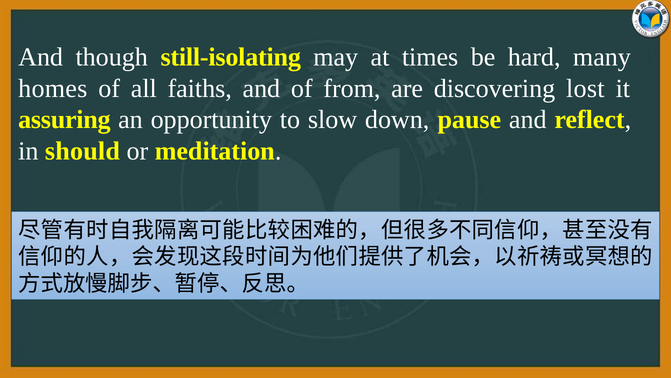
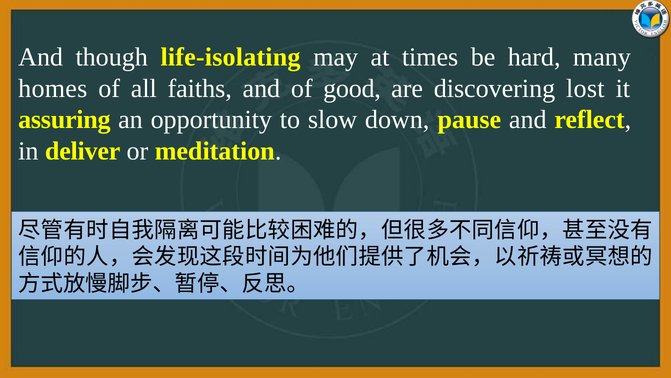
still-isolating: still-isolating -> life-isolating (231, 57)
from: from -> good (352, 88)
should: should -> deliver (83, 151)
